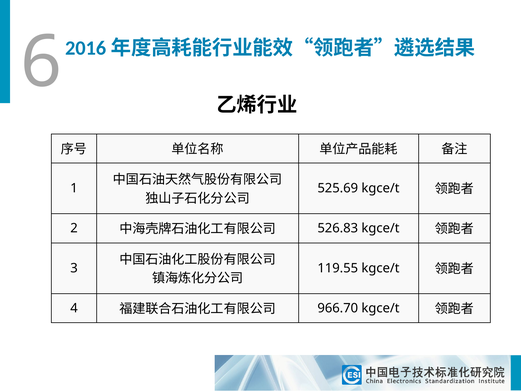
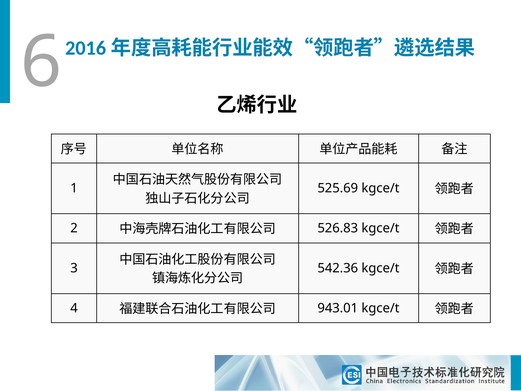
119.55: 119.55 -> 542.36 (338, 268)
966.70: 966.70 -> 943.01 (338, 308)
